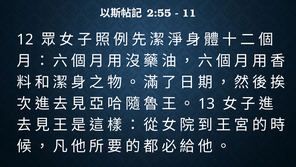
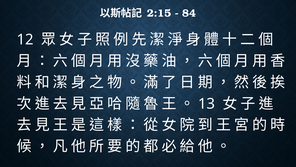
2:55: 2:55 -> 2:15 (159, 13)
11: 11 -> 84 (189, 13)
